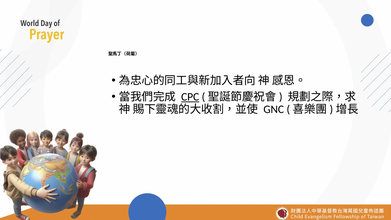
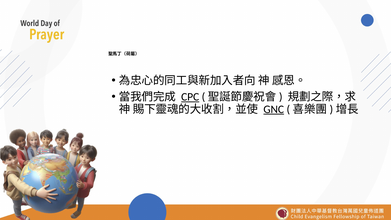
GNC underline: none -> present (274, 109)
